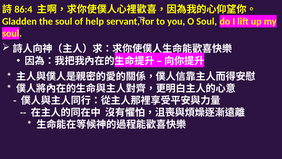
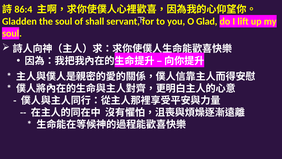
help: help -> shall (95, 21)
O Soul: Soul -> Glad (207, 21)
